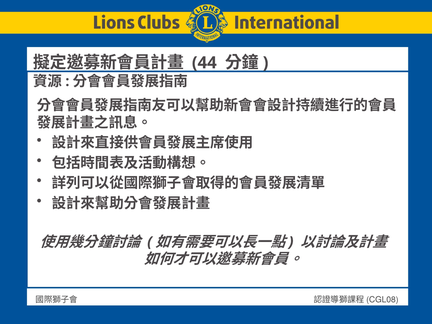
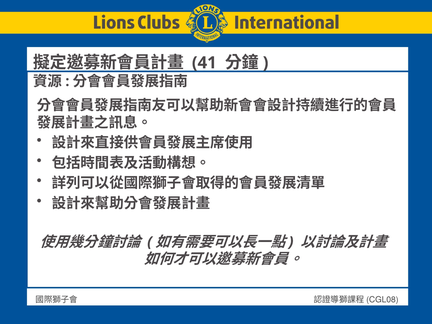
44: 44 -> 41 (204, 63)
